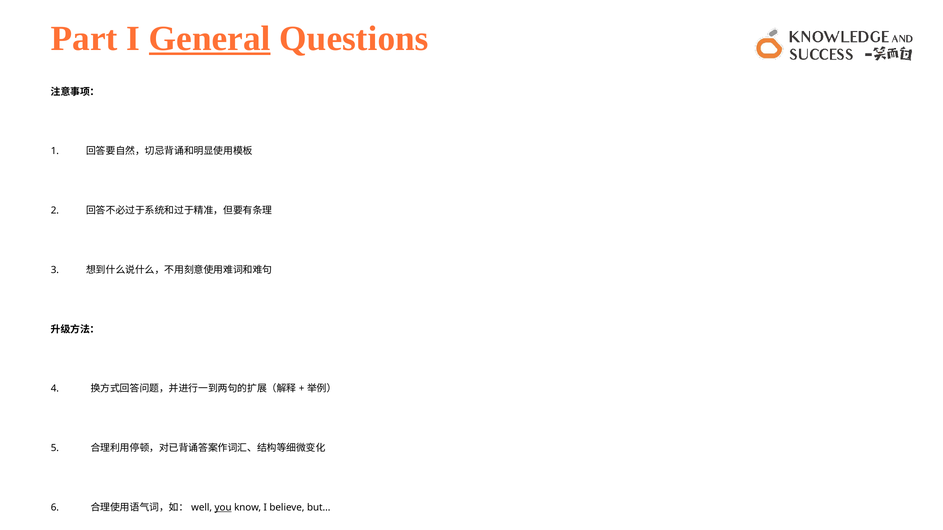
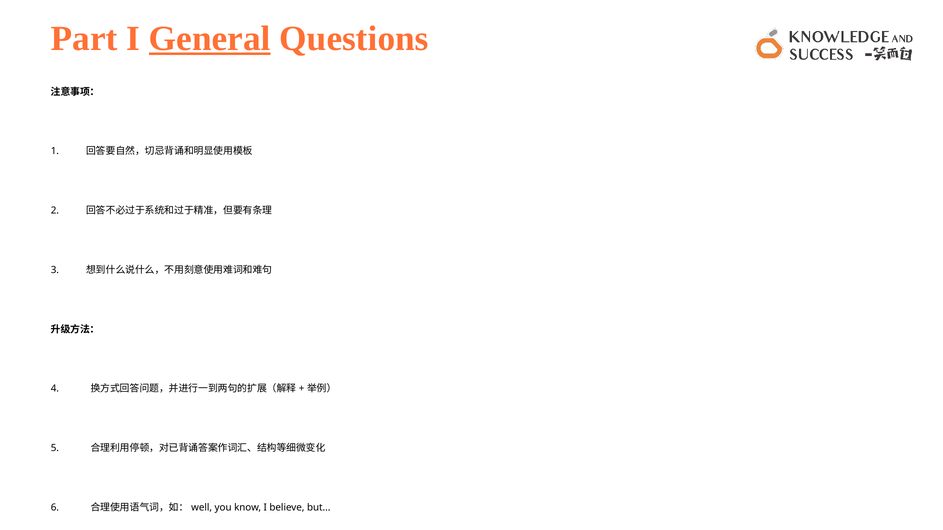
you underline: present -> none (223, 508)
